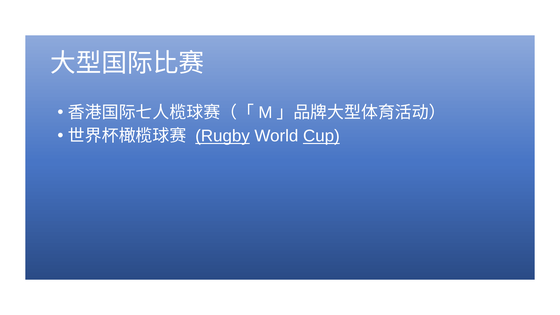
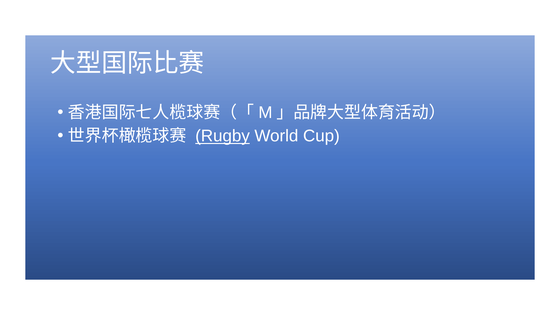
Cup underline: present -> none (321, 136)
